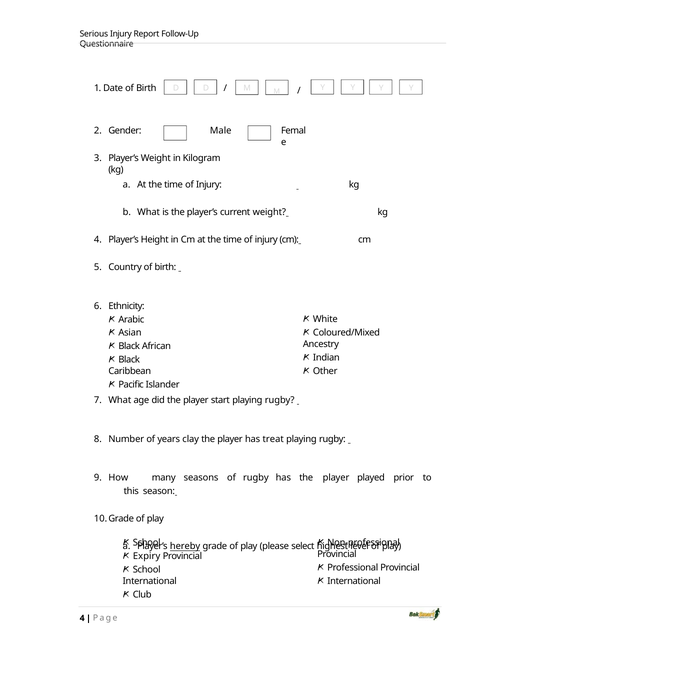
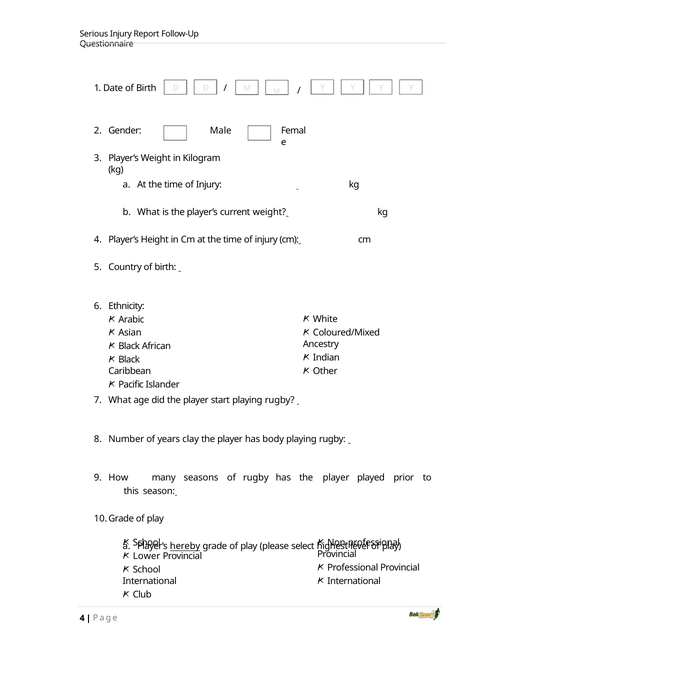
treat: treat -> body (273, 439)
Expiry: Expiry -> Lower (147, 556)
